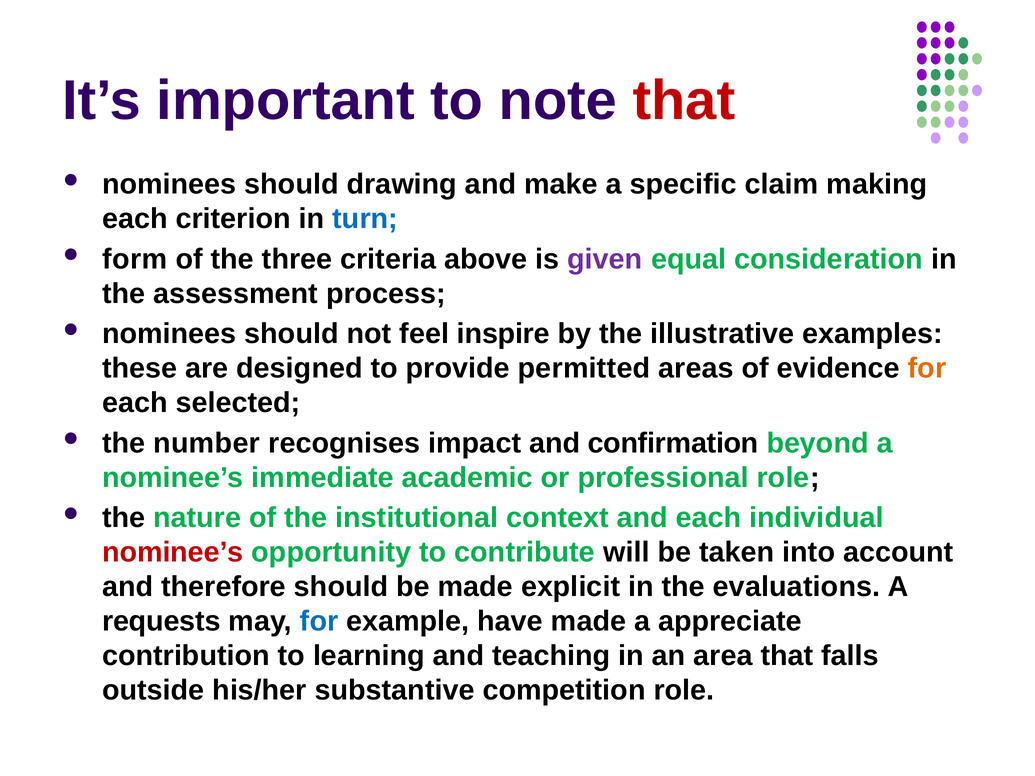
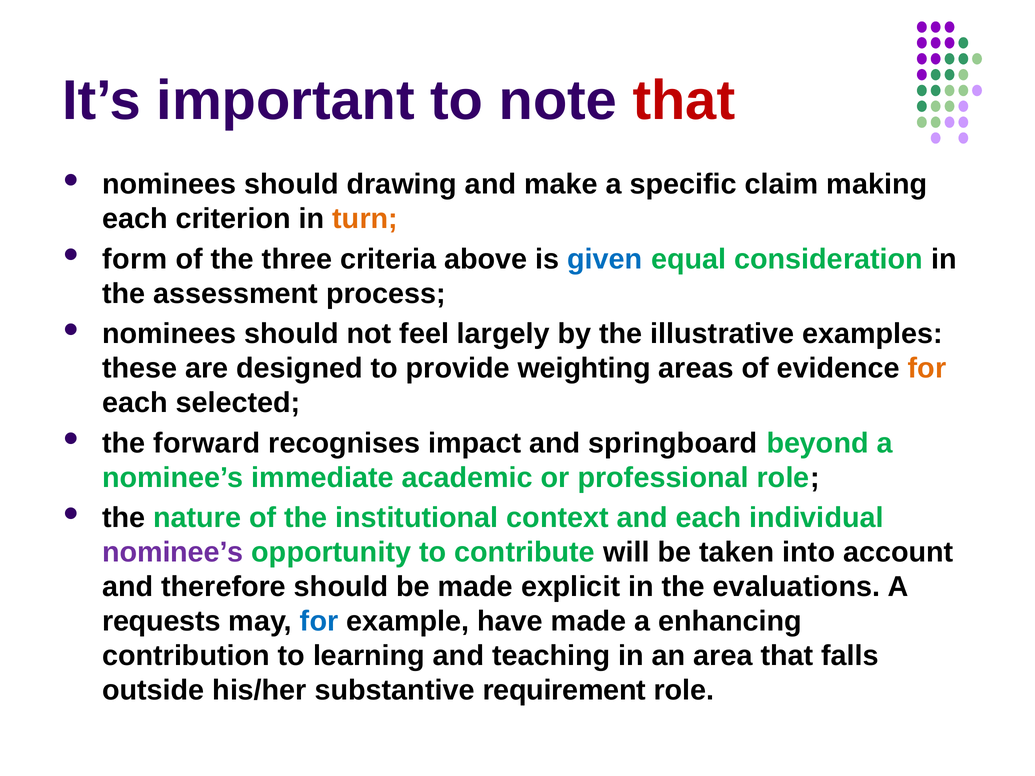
turn colour: blue -> orange (365, 219)
given colour: purple -> blue (605, 259)
inspire: inspire -> largely (503, 334)
permitted: permitted -> weighting (584, 368)
number: number -> forward (207, 443)
confirmation: confirmation -> springboard (673, 443)
nominee’s colour: red -> purple (173, 553)
appreciate: appreciate -> enhancing (730, 622)
competition: competition -> requirement (564, 691)
